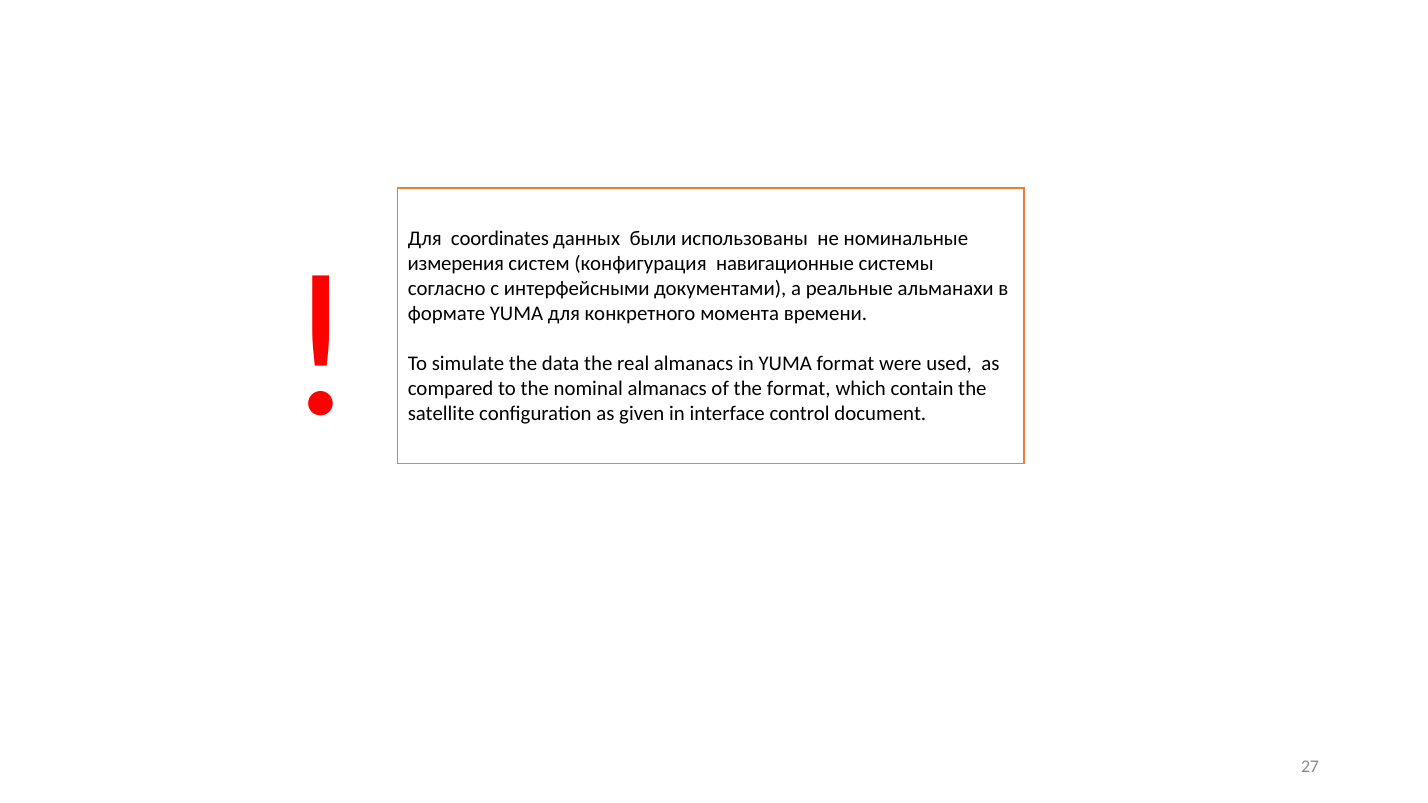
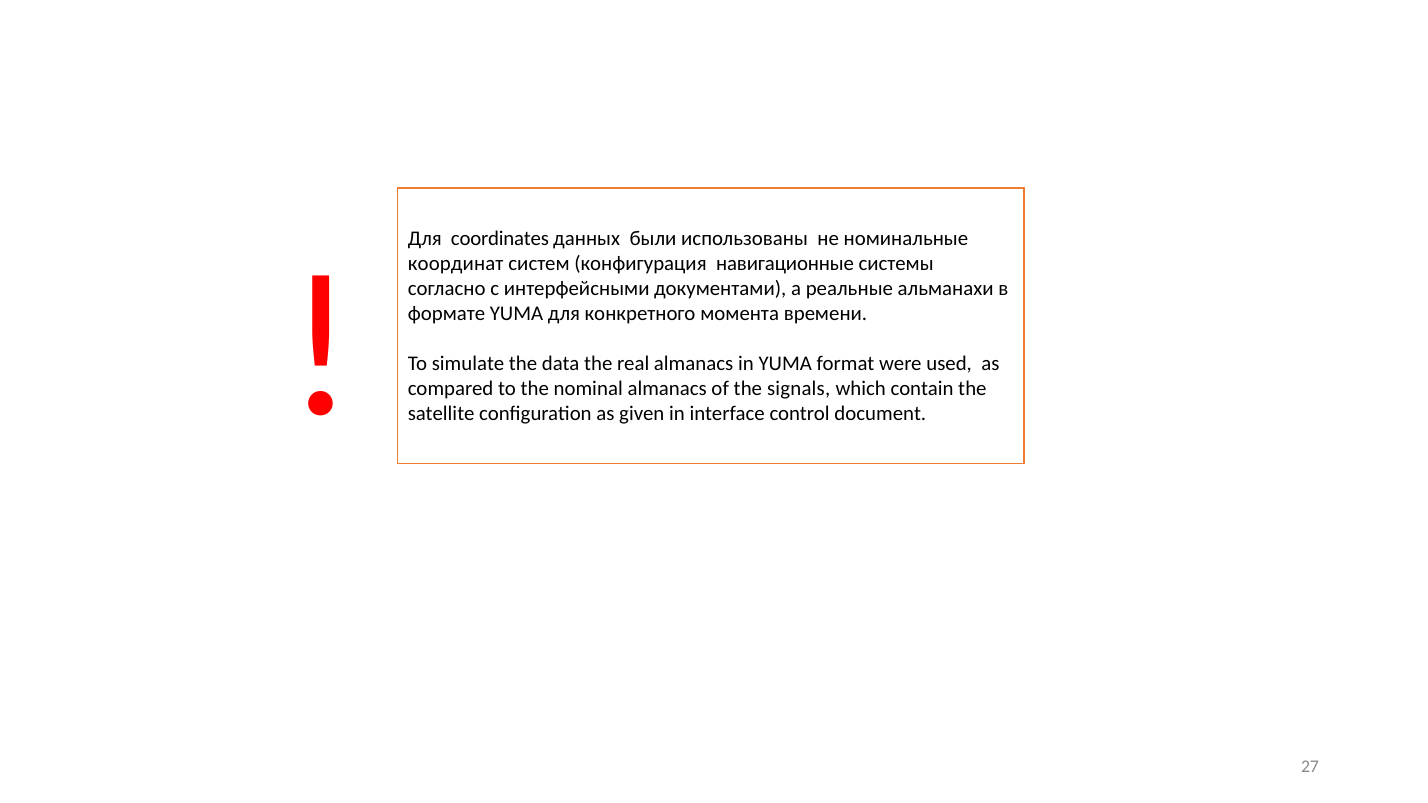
измерения: измерения -> координат (456, 264)
the format: format -> signals (799, 389)
